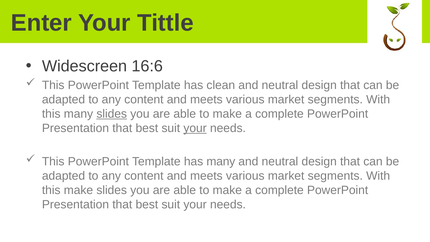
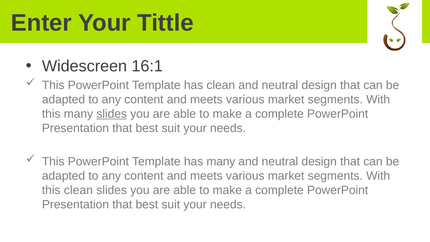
16:6: 16:6 -> 16:1 (147, 66)
your underline: present -> none (195, 128)
this make: make -> clean (78, 190)
